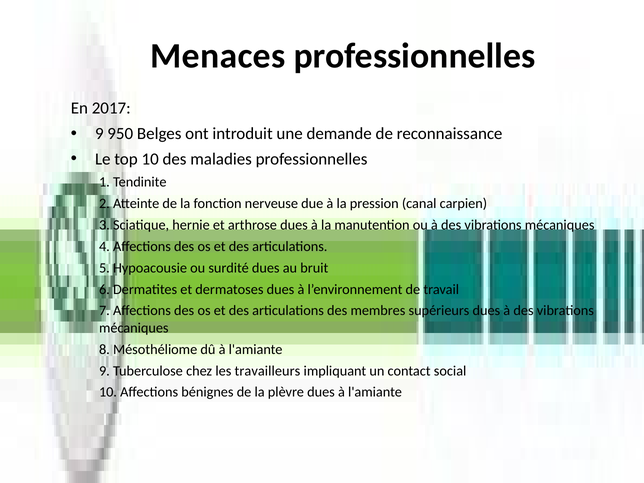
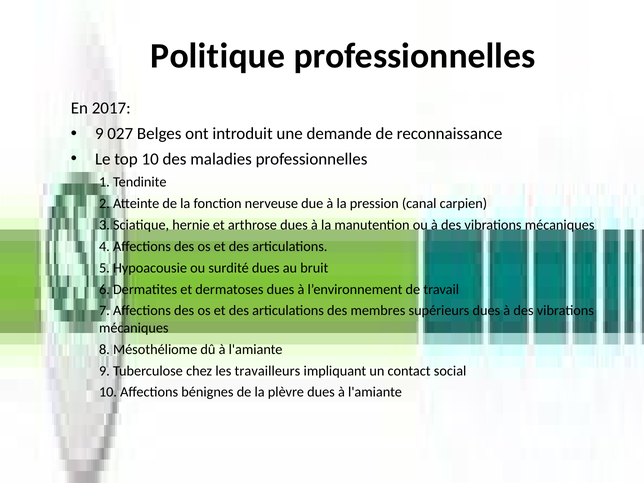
Menaces: Menaces -> Politique (218, 56)
950: 950 -> 027 (120, 134)
